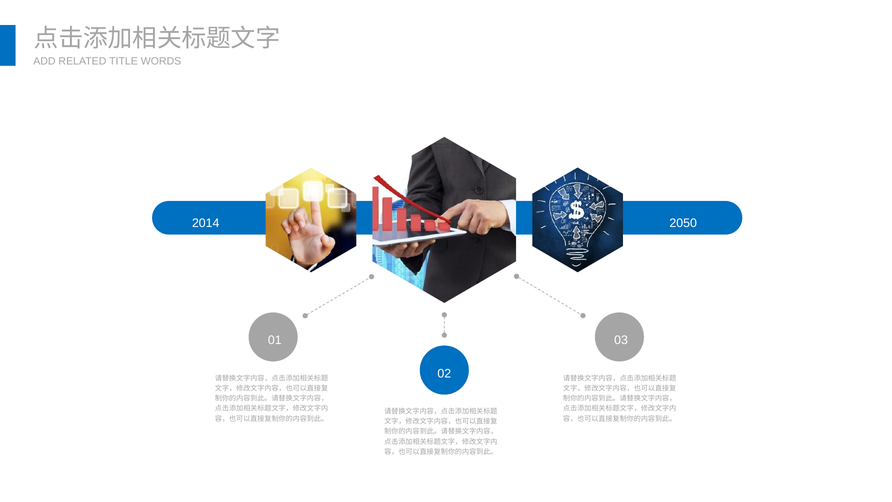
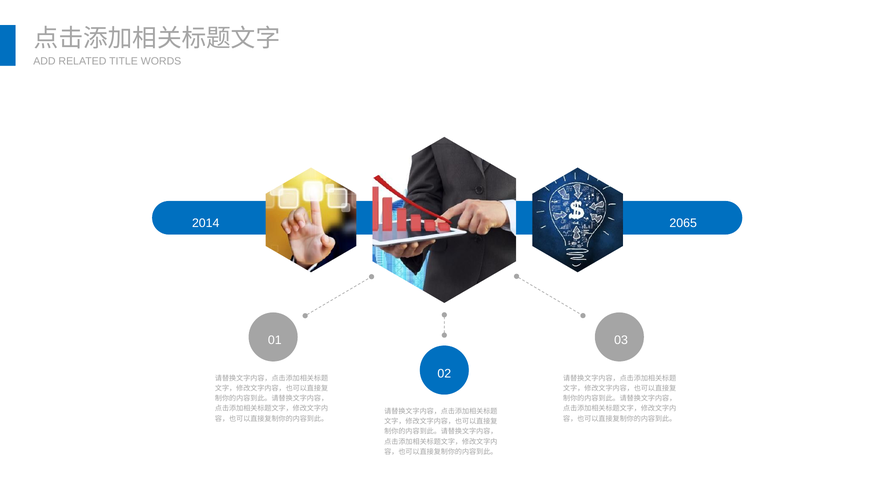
2050: 2050 -> 2065 (683, 223)
